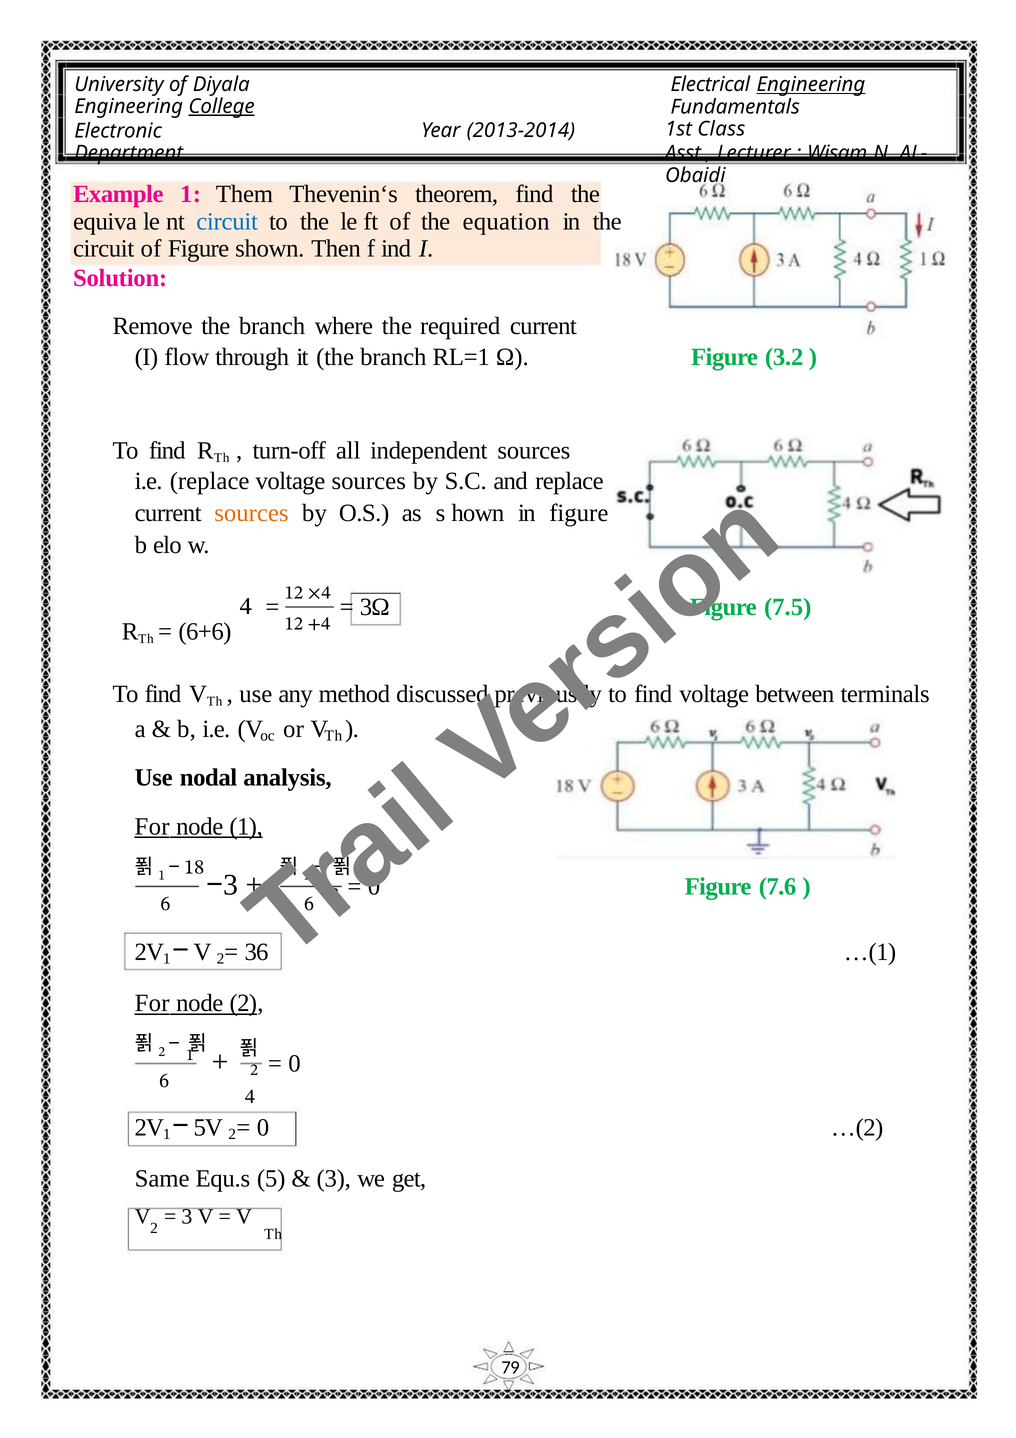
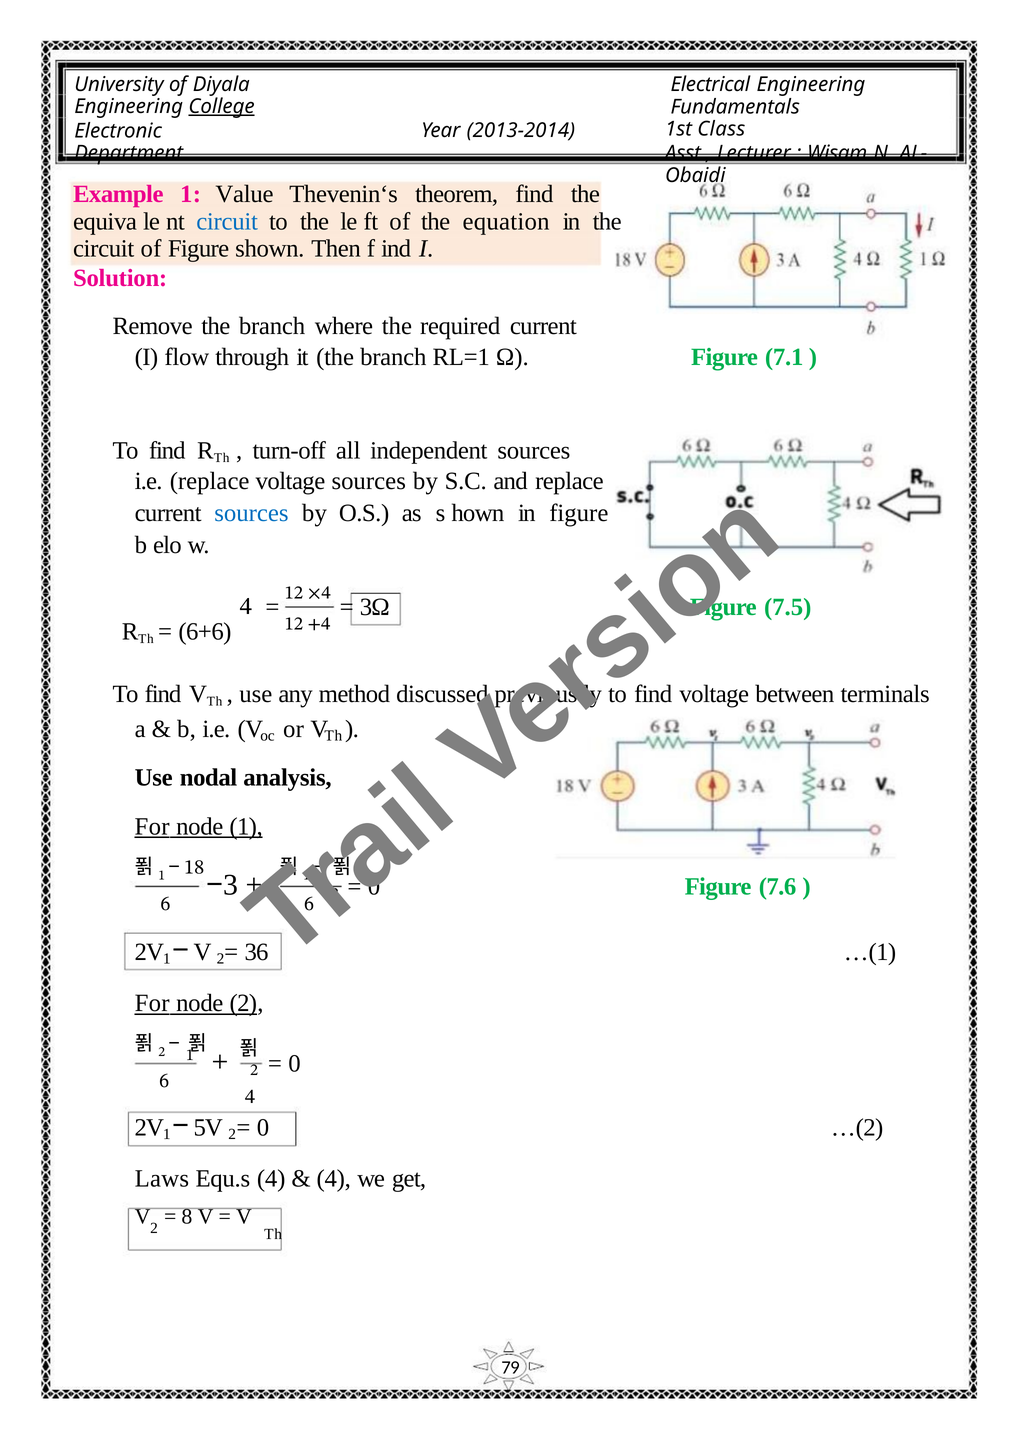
Engineering underline: present -> none (811, 85)
Them: Them -> Value (245, 194)
3.2: 3.2 -> 7.1 (784, 357)
sources colour: orange -> blue (251, 513)
Same: Same -> Laws (162, 1179)
Equ.s 5: 5 -> 4 (271, 1179)
3: 3 -> 4 (334, 1179)
3: 3 -> 8 (187, 1216)
